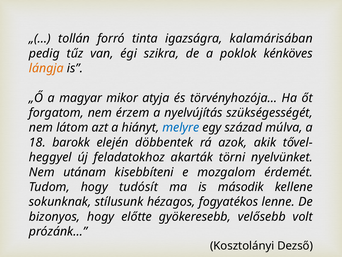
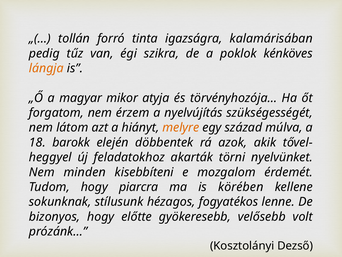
melyre colour: blue -> orange (181, 127)
utánam: utánam -> minden (85, 172)
tudósít: tudósít -> piarcra (139, 187)
második: második -> körében (241, 187)
